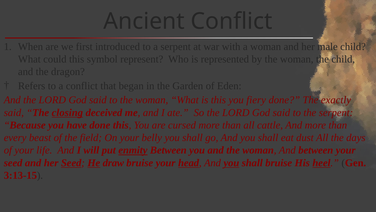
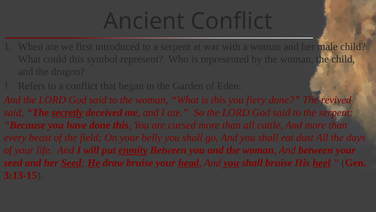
exactly: exactly -> revived (336, 100)
closing: closing -> secretly (67, 112)
